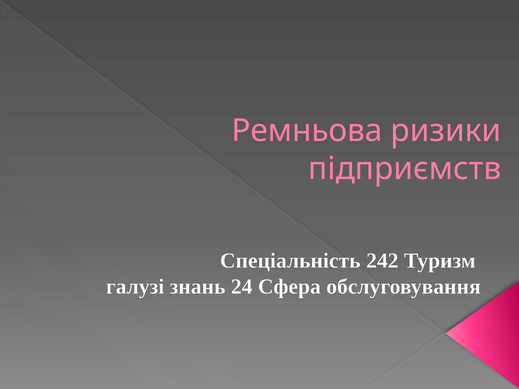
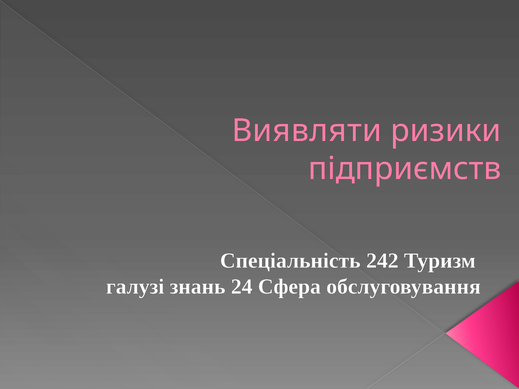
Ремньова: Ремньова -> Виявляти (307, 131)
